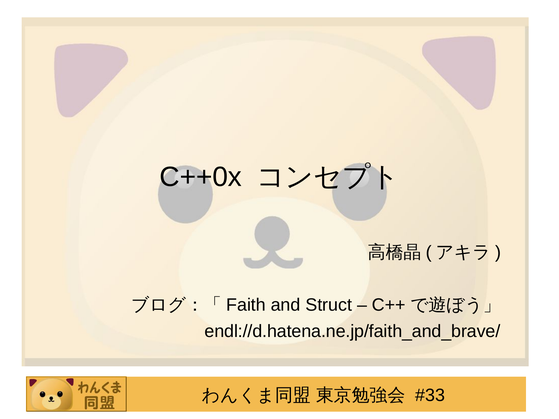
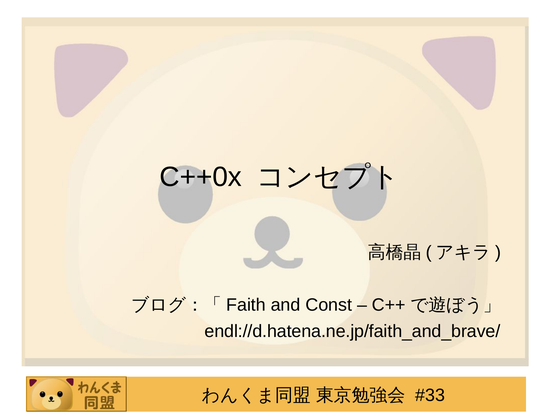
Struct: Struct -> Const (329, 305)
